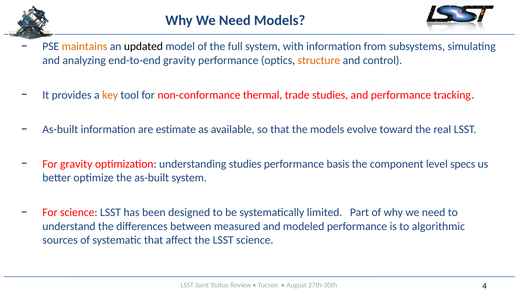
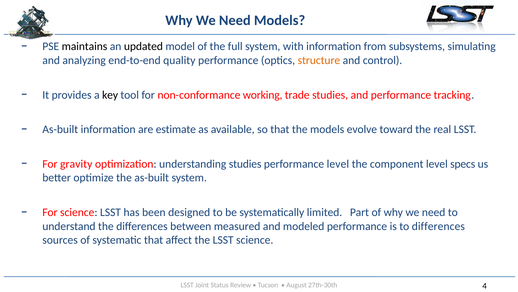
maintains colour: orange -> black (84, 46)
end-to-end gravity: gravity -> quality (179, 60)
key colour: orange -> black (110, 95)
thermal: thermal -> working (263, 95)
performance basis: basis -> level (338, 164)
to algorithmic: algorithmic -> differences (438, 226)
